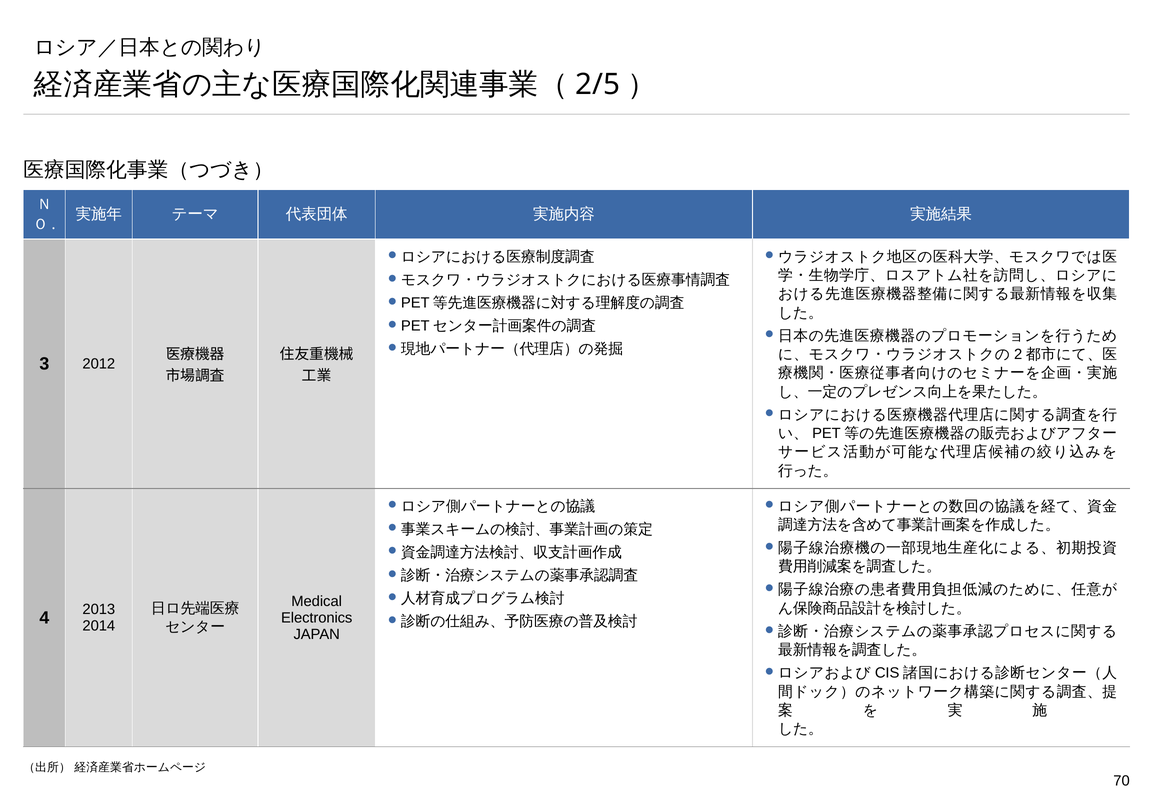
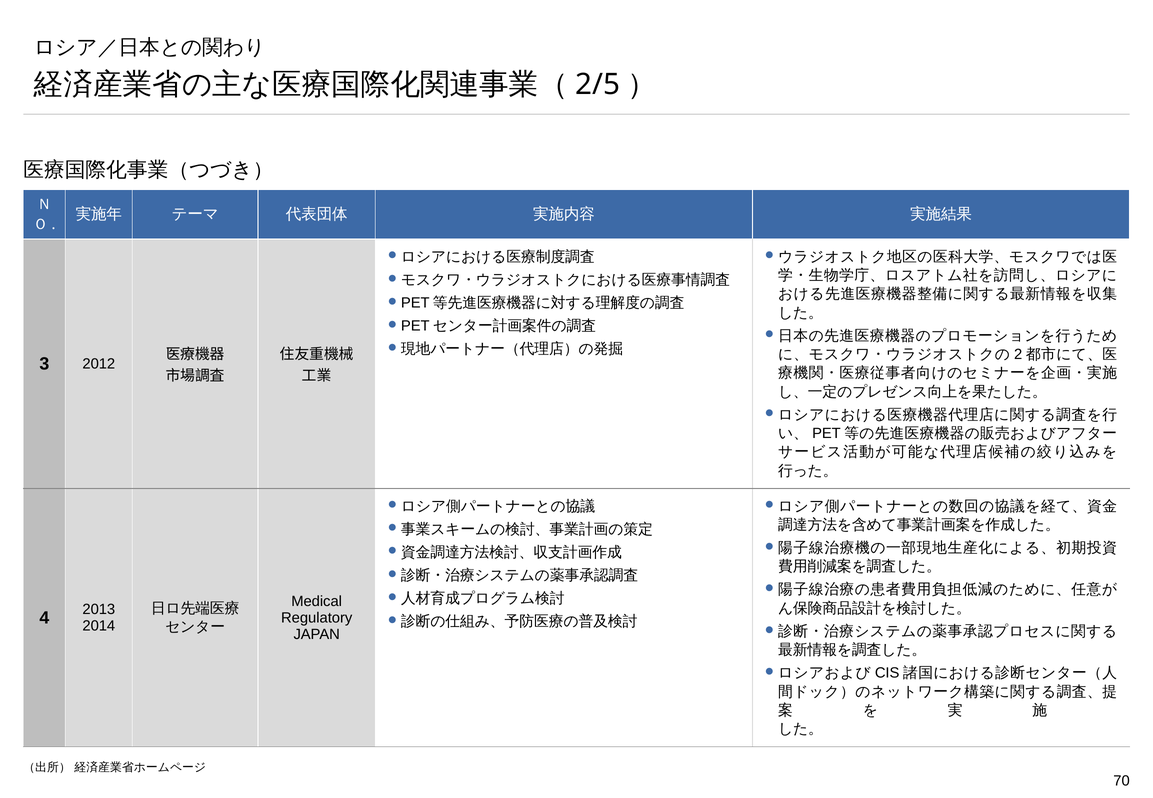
Electronics: Electronics -> Regulatory (317, 618)
